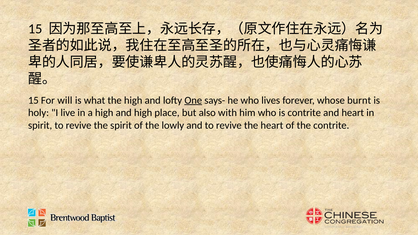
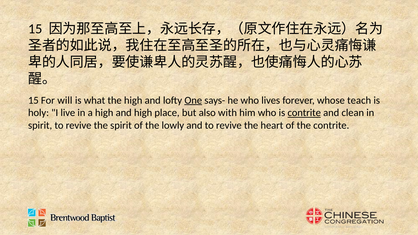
burnt: burnt -> teach (359, 100)
contrite underline: none -> present (304, 113)
and heart: heart -> clean (353, 113)
